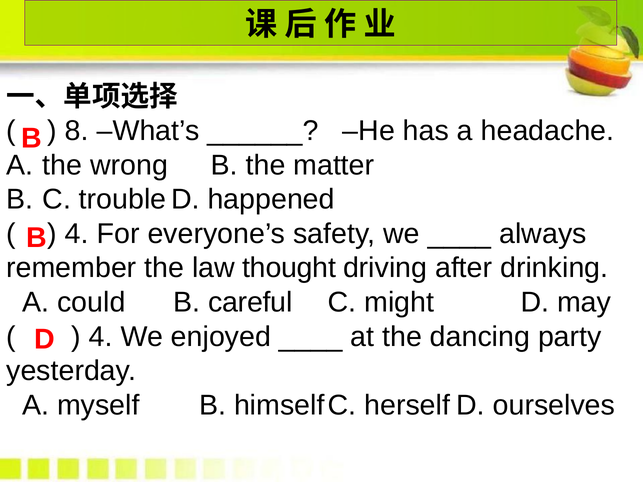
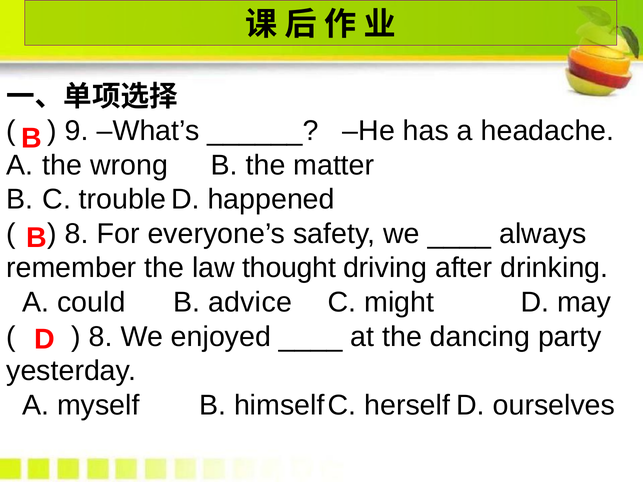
8: 8 -> 9 (77, 131)
4: 4 -> 8 (77, 234)
careful: careful -> advice (250, 302)
4: 4 -> 8 (101, 337)
